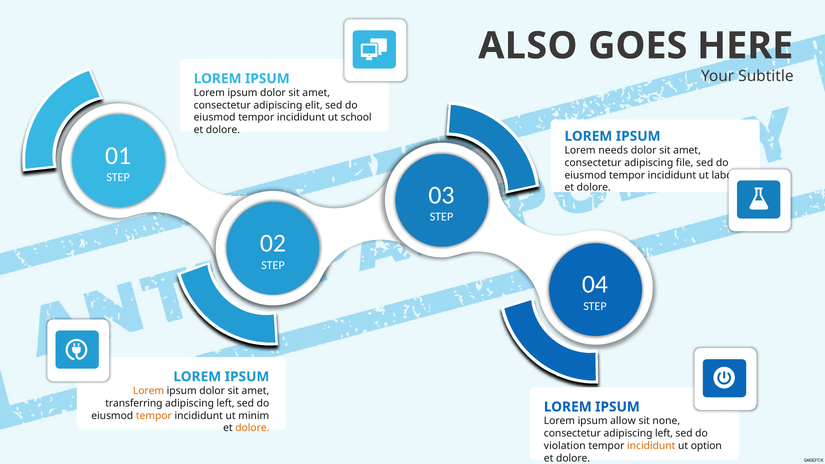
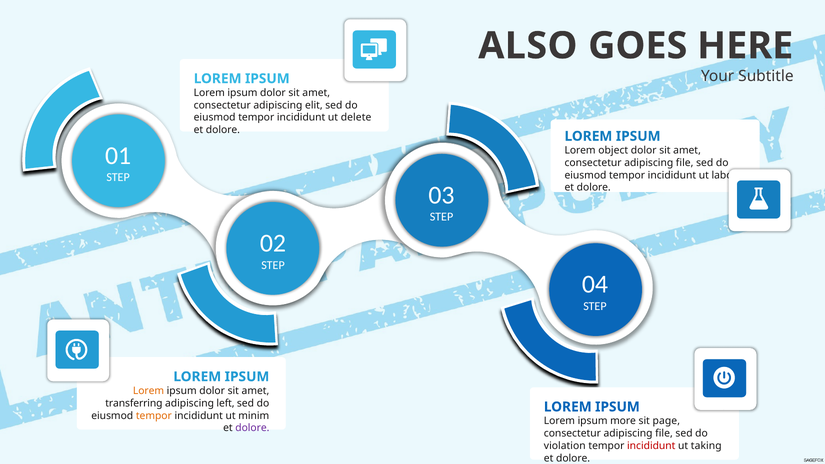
school: school -> delete (356, 118)
needs: needs -> object (613, 150)
allow: allow -> more (623, 421)
none: none -> page (666, 421)
dolore colour: orange -> purple (252, 428)
left: left -> file (664, 433)
incididunt colour: orange -> red (651, 446)
option: option -> taking (706, 446)
